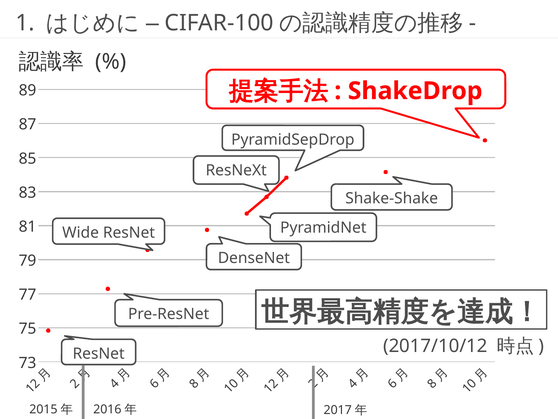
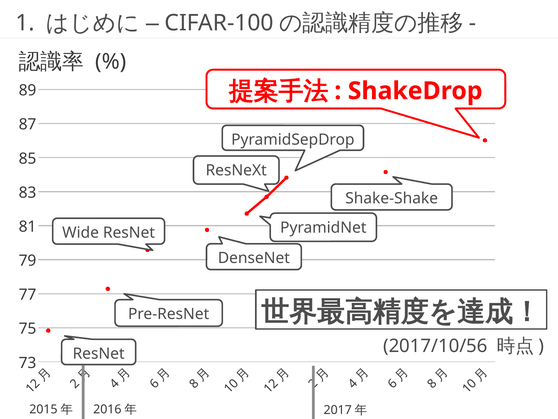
2017/10/12: 2017/10/12 -> 2017/10/56 (435, 346)
